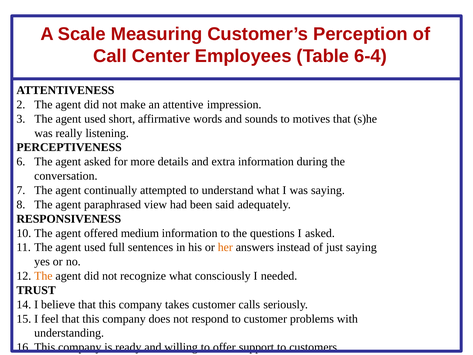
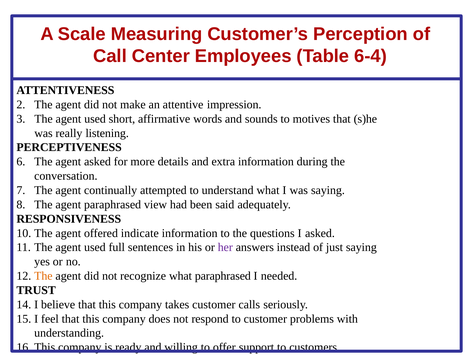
medium: medium -> indicate (140, 233)
her colour: orange -> purple (225, 247)
what consciously: consciously -> paraphrased (223, 276)
